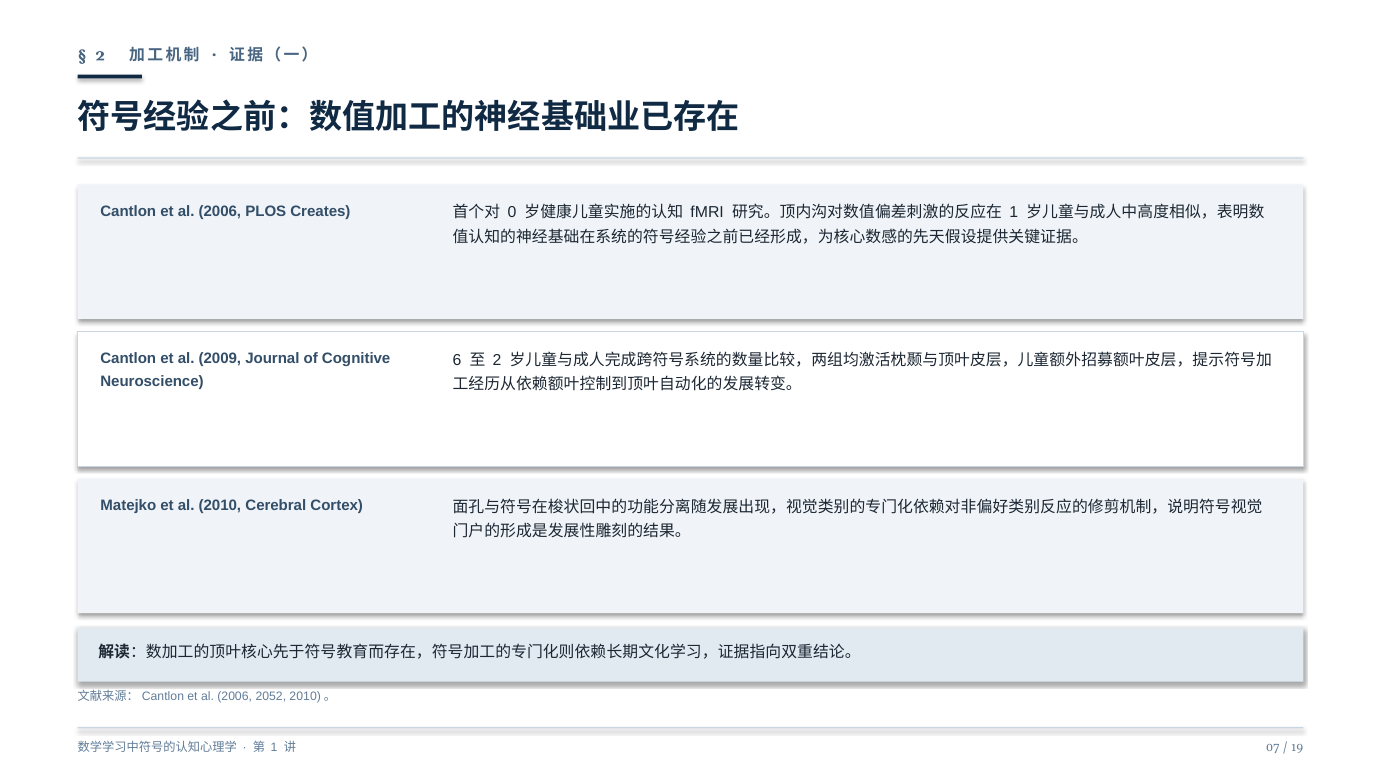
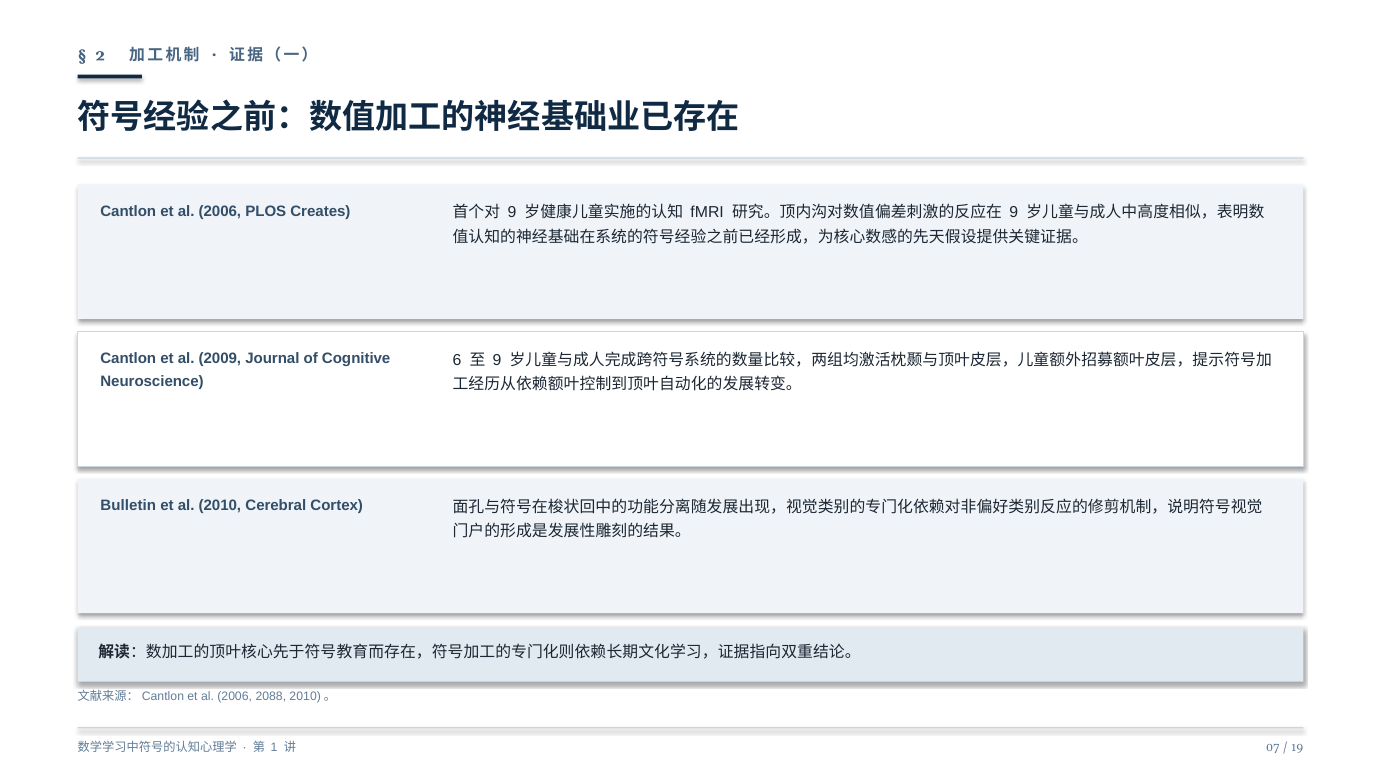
0: 0 -> 9 (512, 213)
1: 1 -> 9 (1014, 213)
2: 2 -> 9 (497, 360)
Matejko: Matejko -> Bulletin (128, 506)
2052: 2052 -> 2088 (271, 696)
